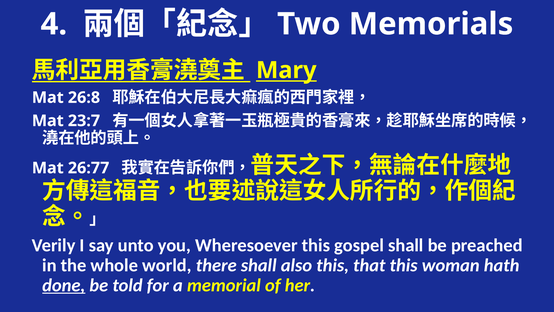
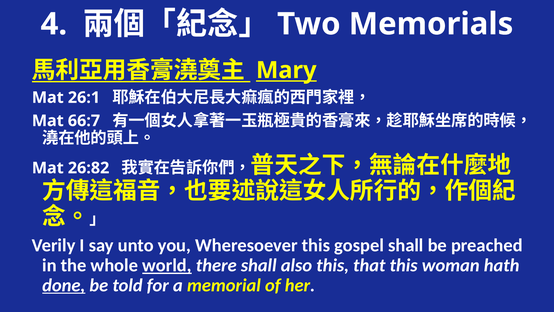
26:8: 26:8 -> 26:1 (84, 97)
23:7: 23:7 -> 66:7 (84, 121)
26:77: 26:77 -> 26:82 (89, 168)
world underline: none -> present (167, 265)
